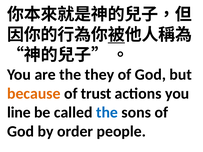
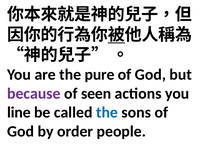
they: they -> pure (100, 75)
because colour: orange -> purple (34, 94)
trust: trust -> seen (96, 94)
